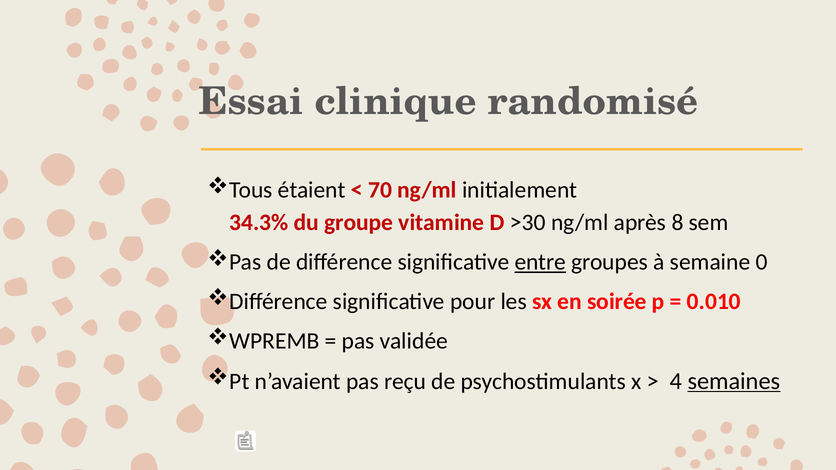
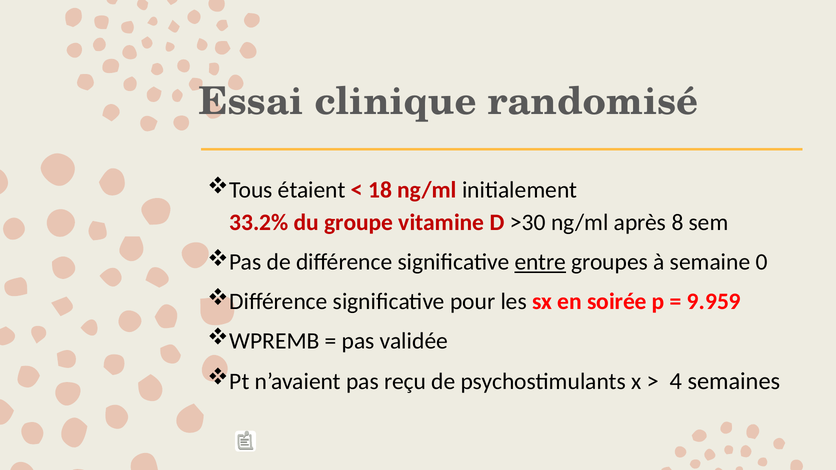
70: 70 -> 18 (380, 190)
34.3%: 34.3% -> 33.2% (259, 223)
0.010: 0.010 -> 9.959 (714, 302)
semaines underline: present -> none (734, 381)
